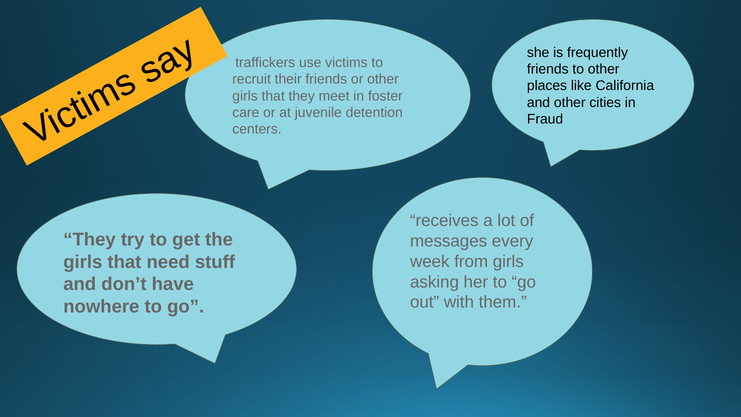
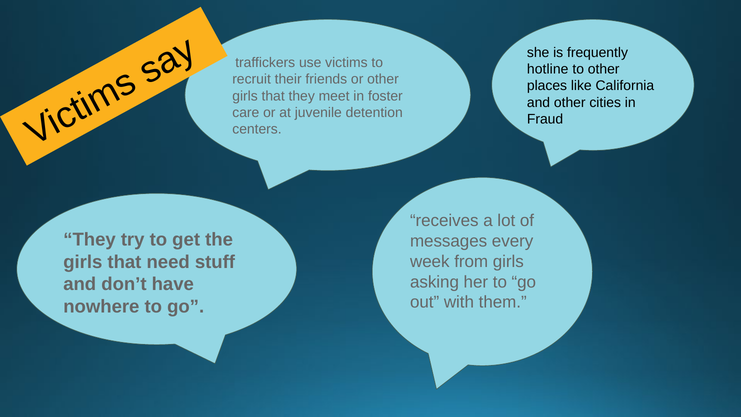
friends: friends -> hotline (548, 69)
